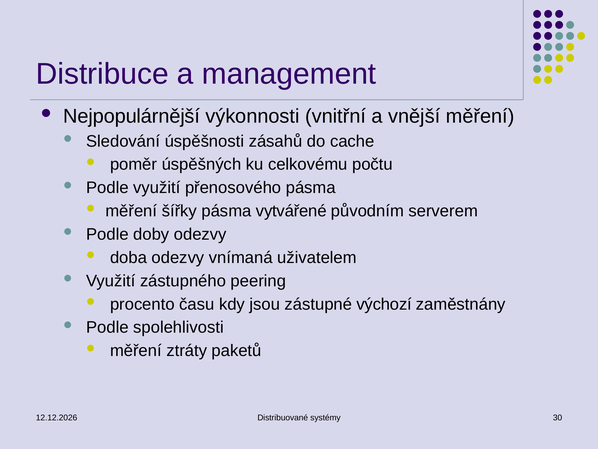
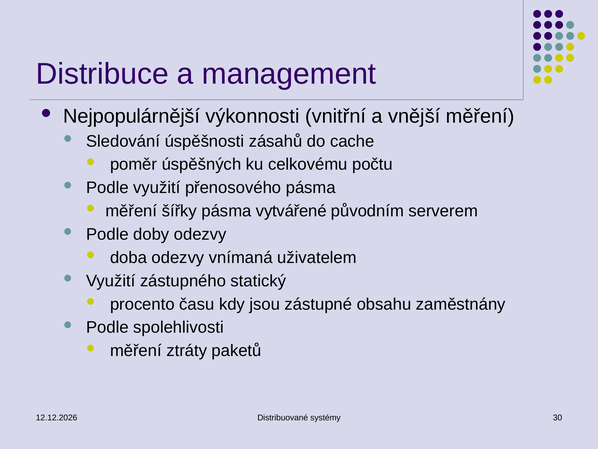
peering: peering -> statický (258, 281)
výchozí: výchozí -> obsahu (384, 304)
